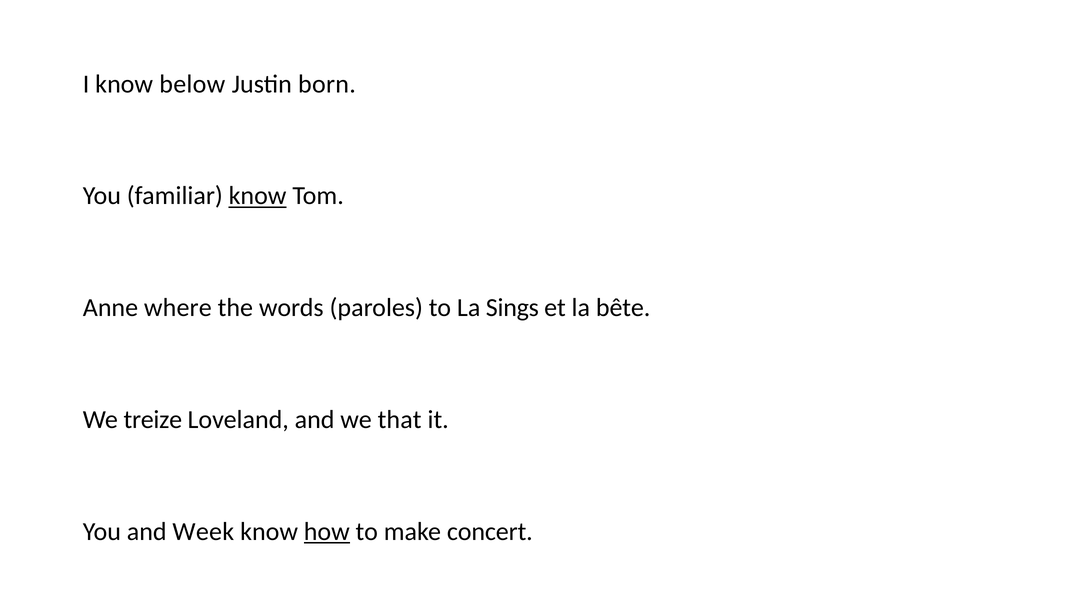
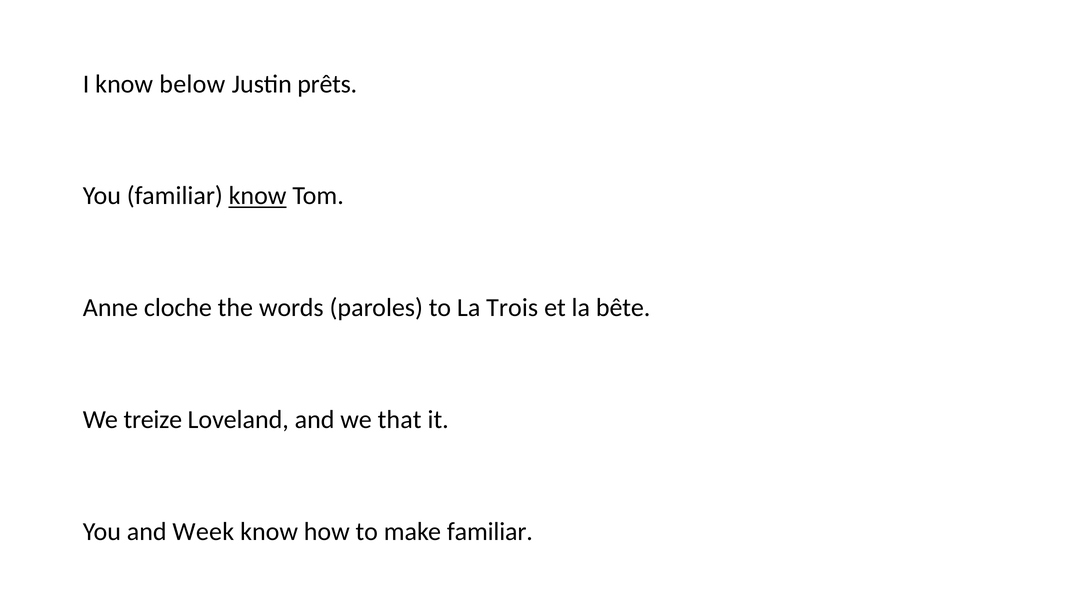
born: born -> prêts (327, 84)
where: where -> cloche (178, 308)
Sings: Sings -> Trois (512, 308)
how underline: present -> none (327, 532)
make concert: concert -> familiar (490, 532)
